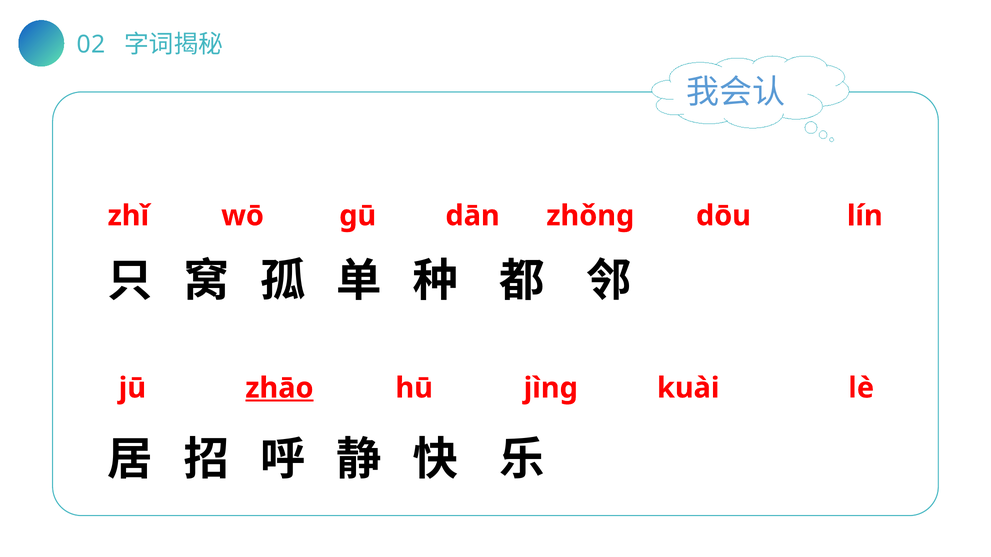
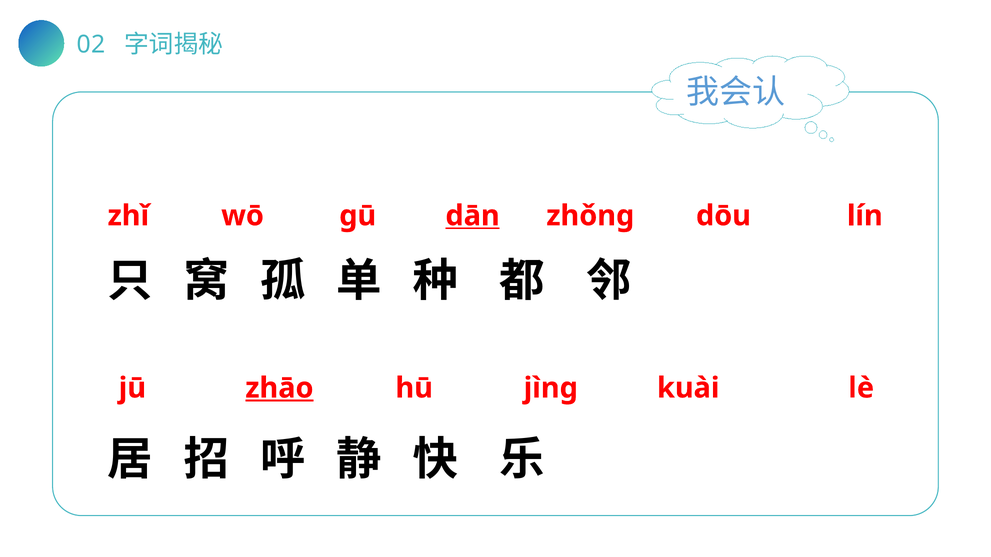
dān underline: none -> present (473, 216)
